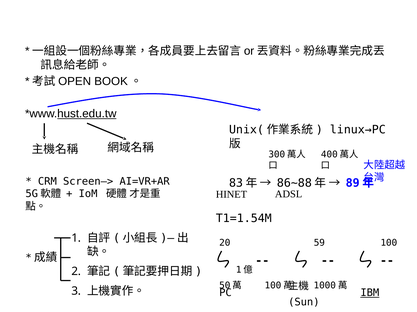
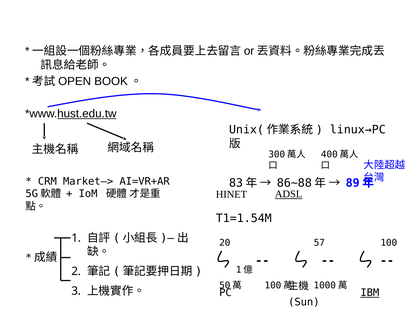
Screen—>: Screen—> -> Market—> (88, 182)
ADSL underline: none -> present (289, 195)
59: 59 -> 57 (319, 243)
